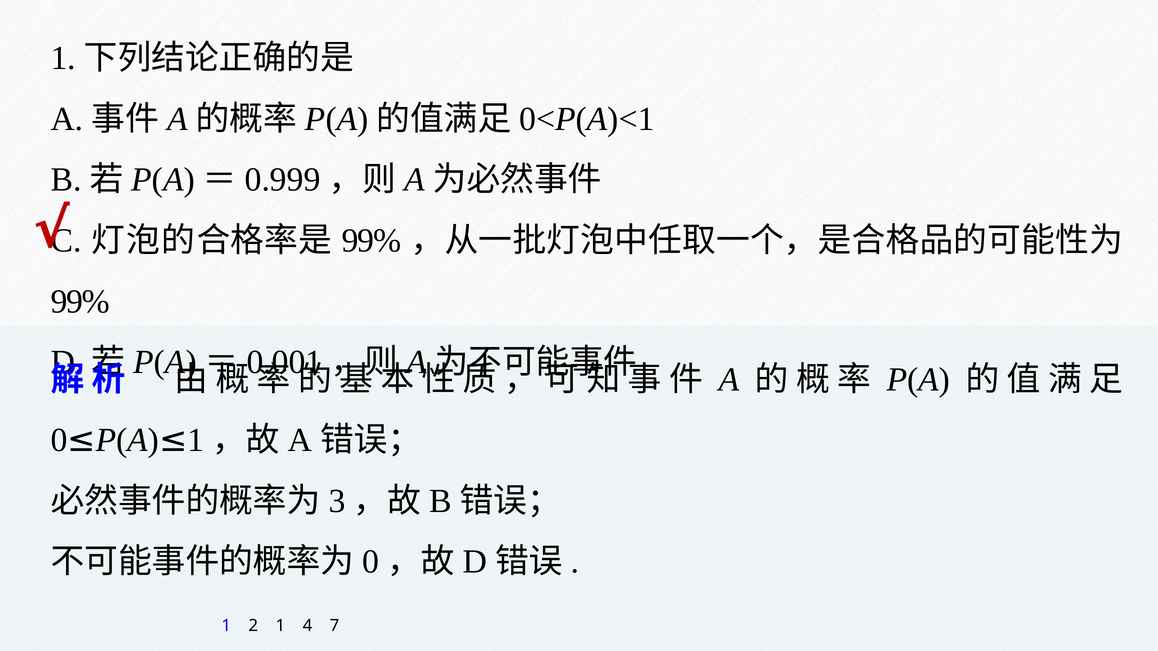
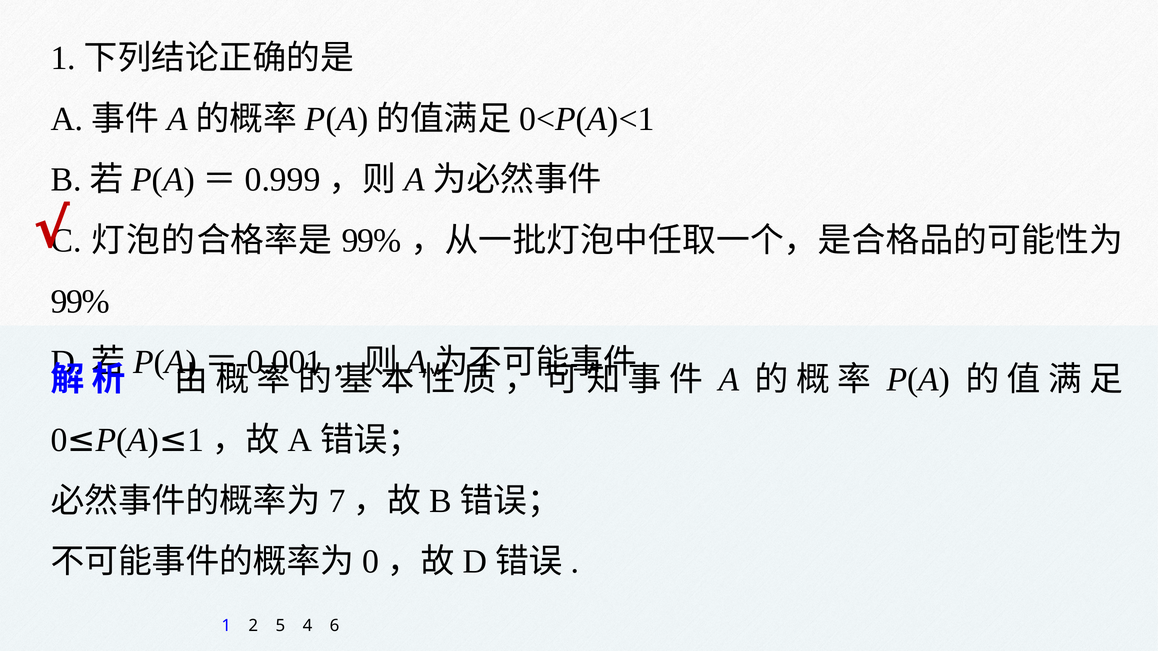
3: 3 -> 7 (337, 501)
2 1: 1 -> 5 (280, 626)
7: 7 -> 6 (335, 626)
